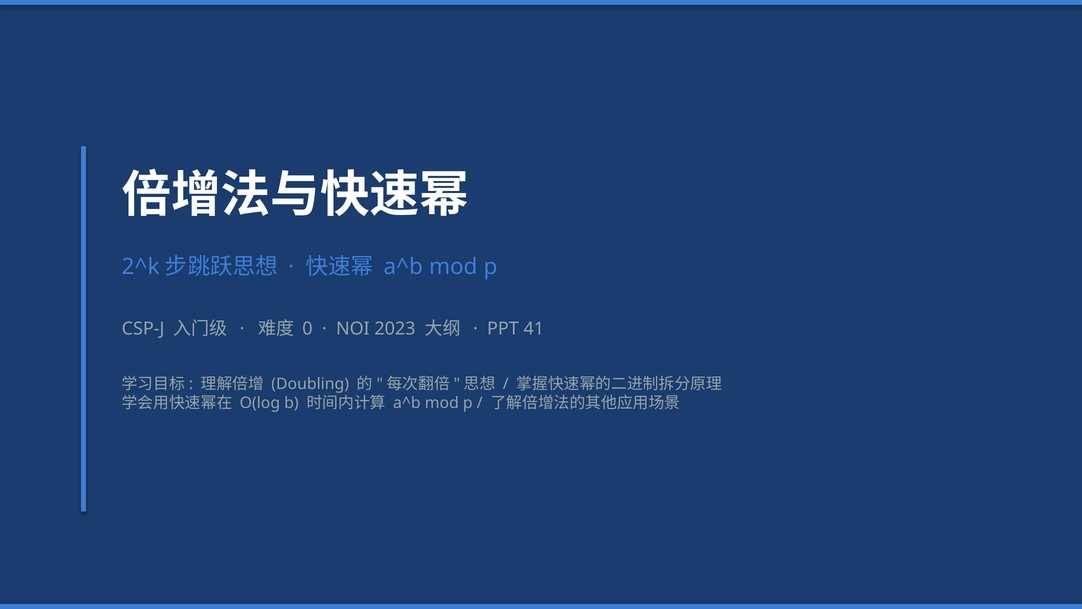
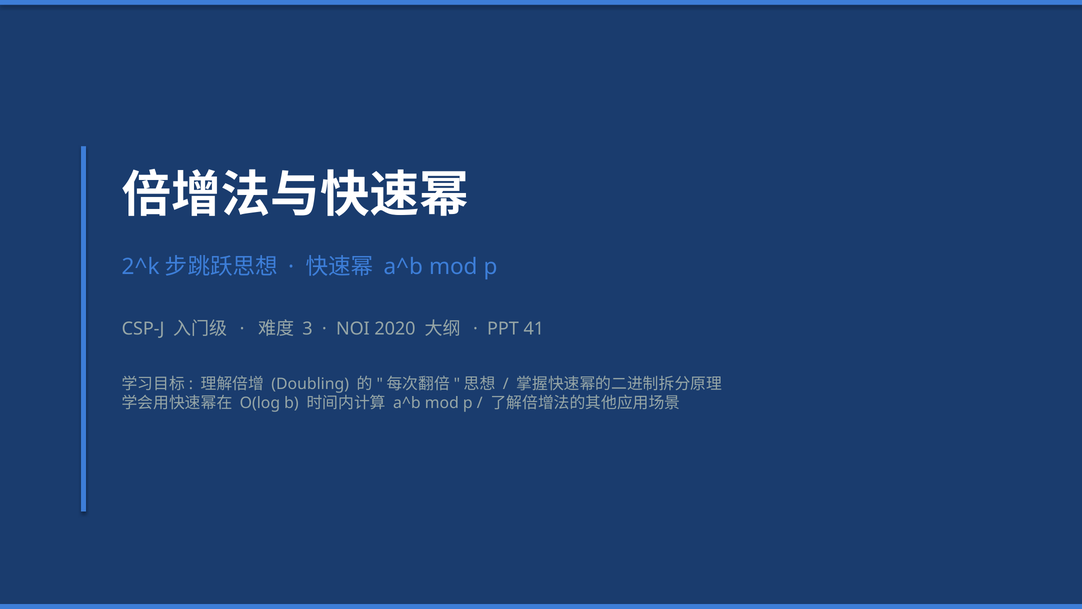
0: 0 -> 3 (307, 329)
2023: 2023 -> 2020 (395, 329)
